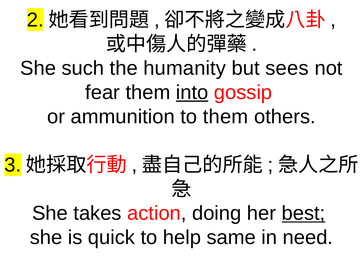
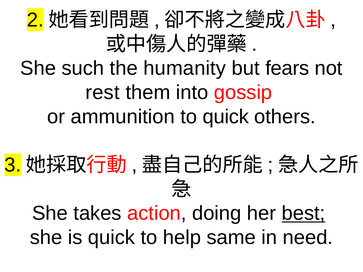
sees: sees -> fears (287, 68)
fear: fear -> rest (102, 93)
into underline: present -> none (192, 93)
to them: them -> quick (226, 117)
